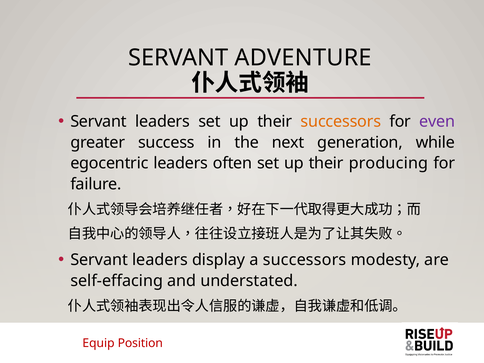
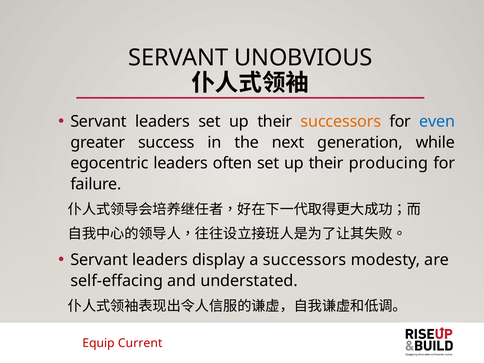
ADVENTURE: ADVENTURE -> UNOBVIOUS (303, 58)
even colour: purple -> blue (437, 121)
Position: Position -> Current (140, 343)
